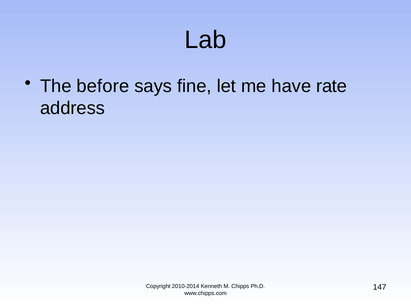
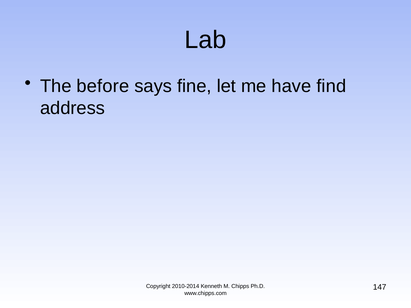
rate: rate -> find (331, 86)
